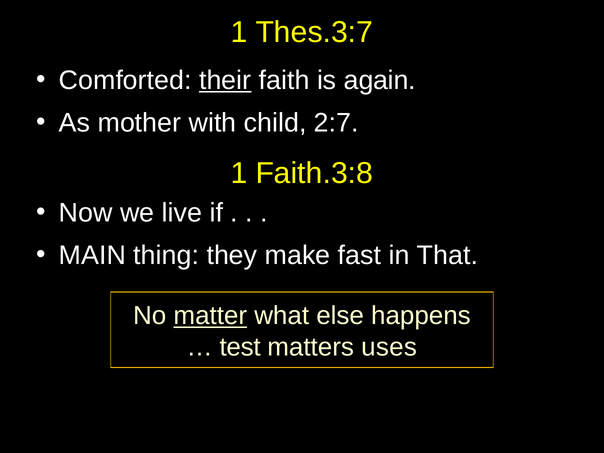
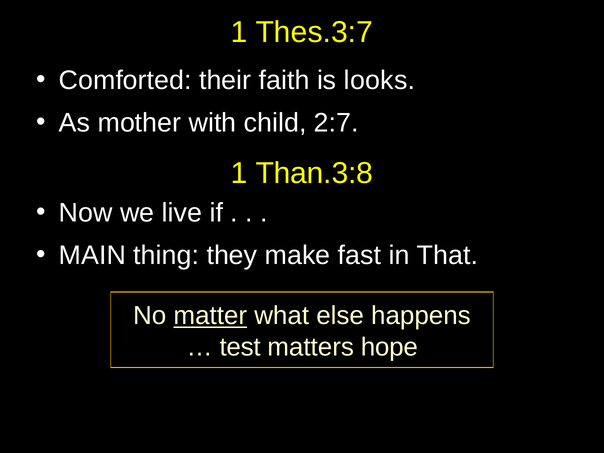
their underline: present -> none (225, 80)
again: again -> looks (379, 80)
Faith.3:8: Faith.3:8 -> Than.3:8 (314, 173)
uses: uses -> hope (389, 347)
